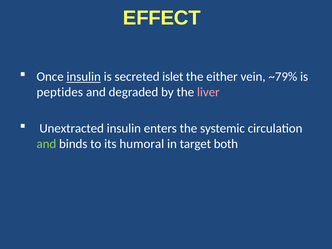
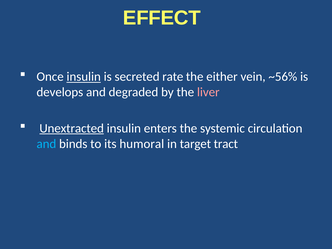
islet: islet -> rate (173, 77)
~79%: ~79% -> ~56% (283, 77)
peptides: peptides -> develops (60, 92)
Unextracted underline: none -> present (72, 128)
and colour: light green -> light blue (46, 144)
both: both -> tract (226, 144)
